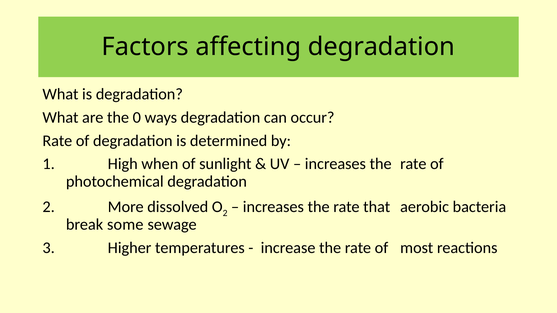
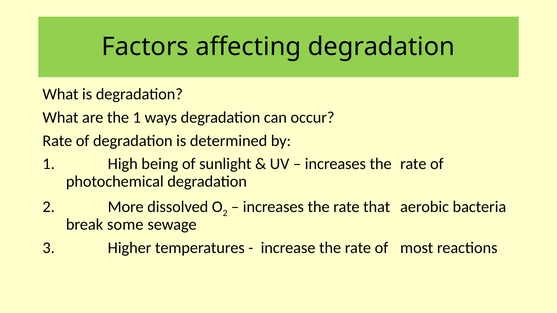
the 0: 0 -> 1 (137, 117)
when: when -> being (160, 164)
